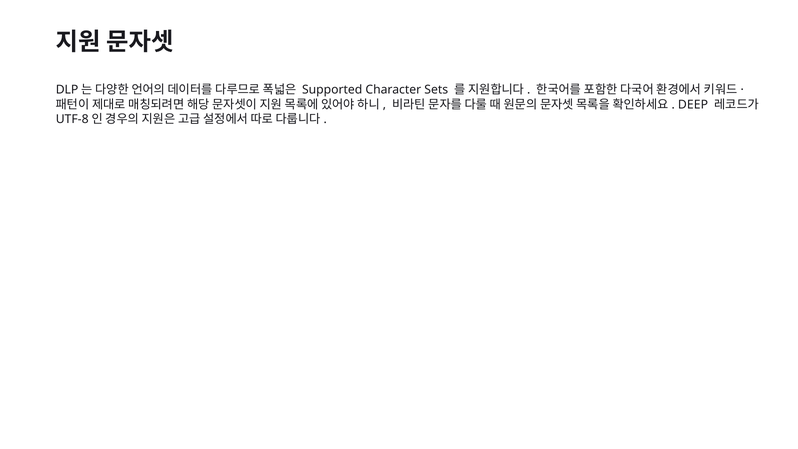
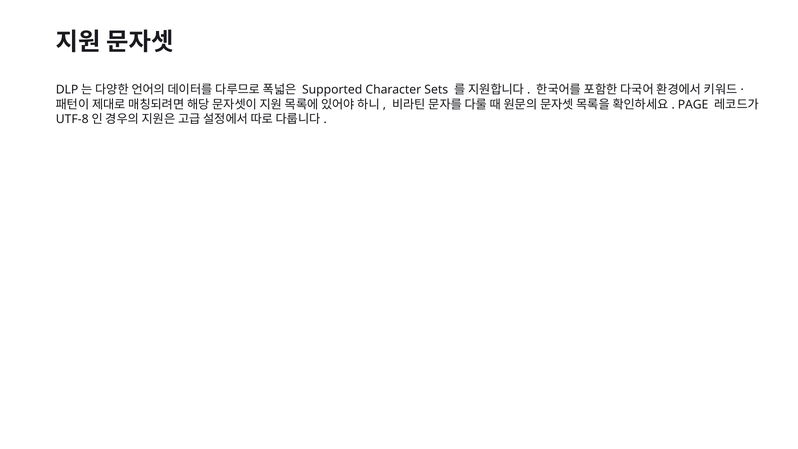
DEEP: DEEP -> PAGE (693, 105)
